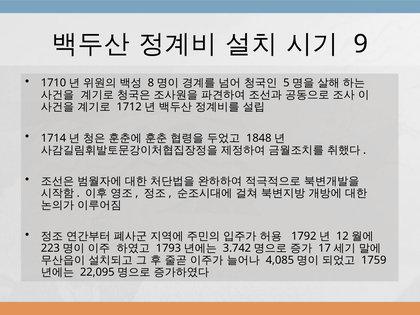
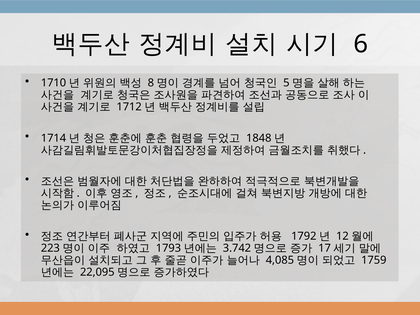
9: 9 -> 6 (361, 44)
